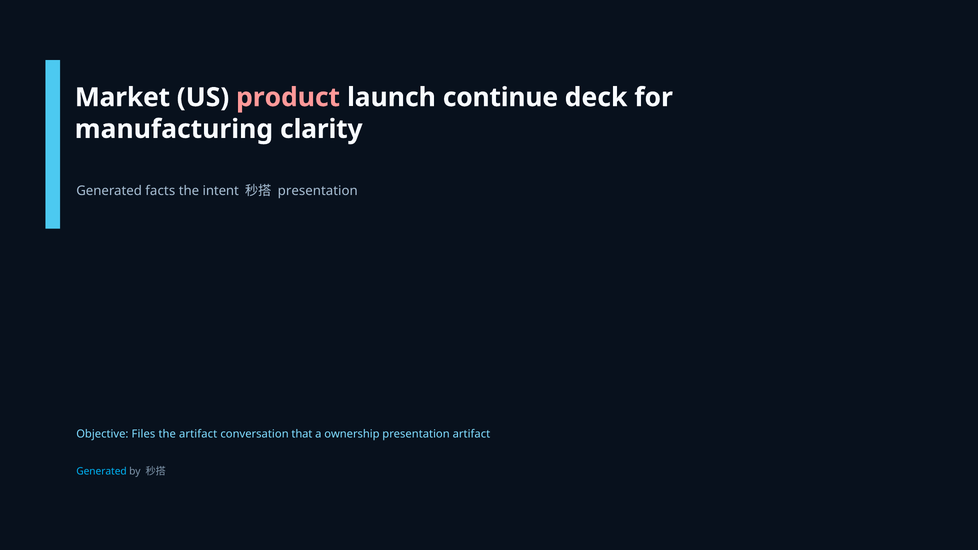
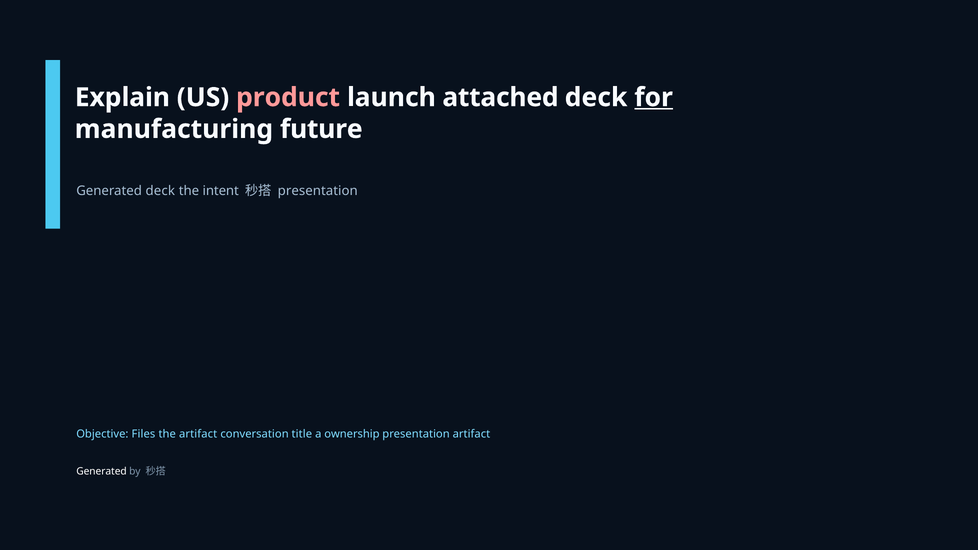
Market: Market -> Explain (122, 97)
continue: continue -> attached (500, 97)
for underline: none -> present (654, 97)
clarity: clarity -> future (321, 129)
Generated facts: facts -> deck (160, 191)
that: that -> title (302, 434)
Generated colour: light blue -> white (101, 472)
